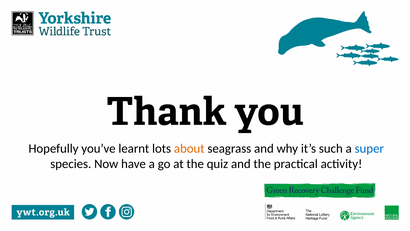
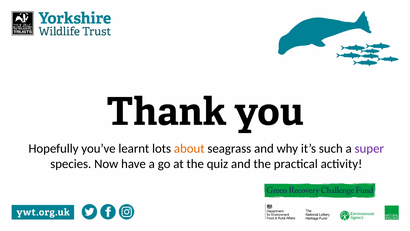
super colour: blue -> purple (369, 148)
